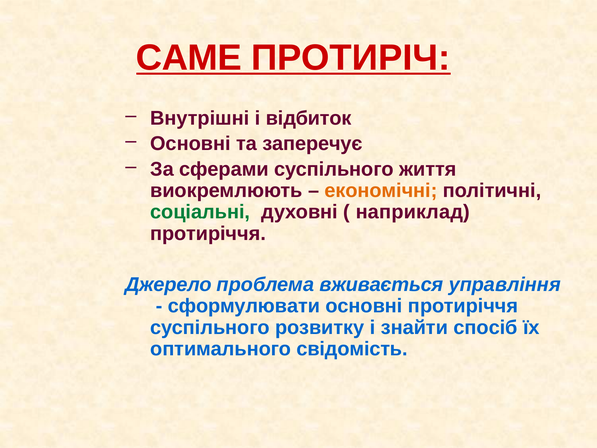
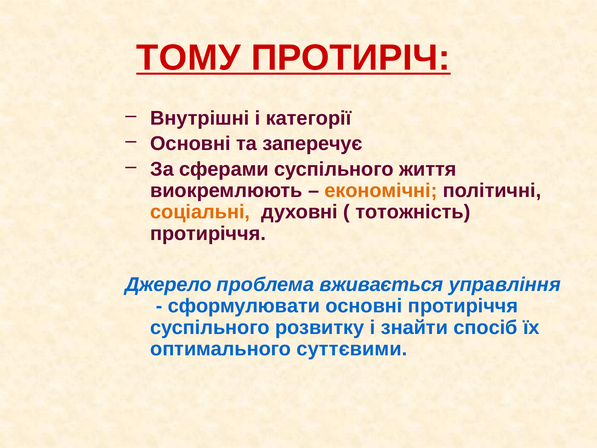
САМЕ: САМЕ -> ТОМУ (189, 58)
відбиток: відбиток -> категорії (309, 118)
соціальні colour: green -> orange (200, 212)
наприклад: наприклад -> тотожність (413, 212)
свідомість: свідомість -> суттєвими (352, 349)
